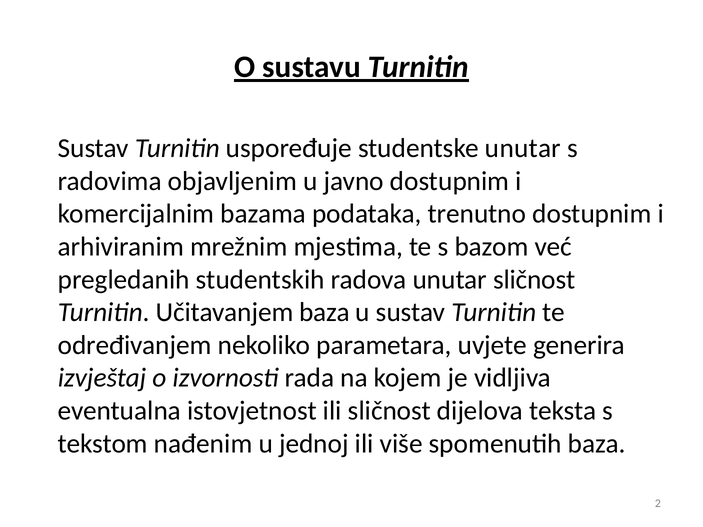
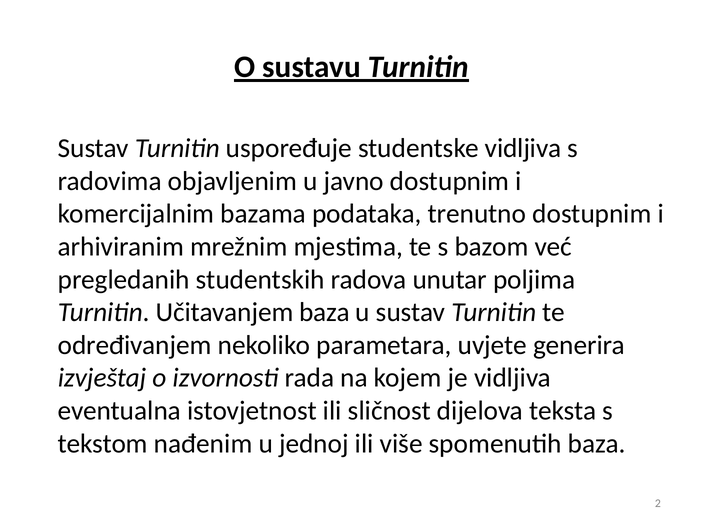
studentske unutar: unutar -> vidljiva (523, 148)
unutar sličnost: sličnost -> poljima (534, 280)
